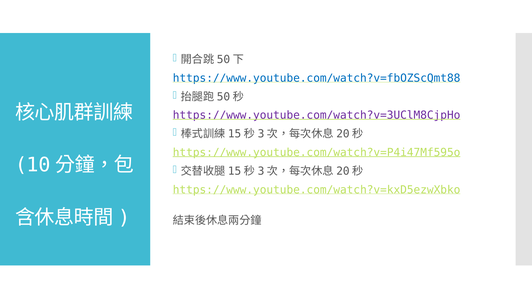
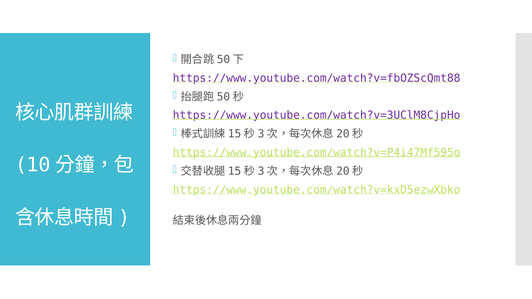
https://www.youtube.com/watch?v=fbOZScQmt88 colour: blue -> purple (317, 78)
